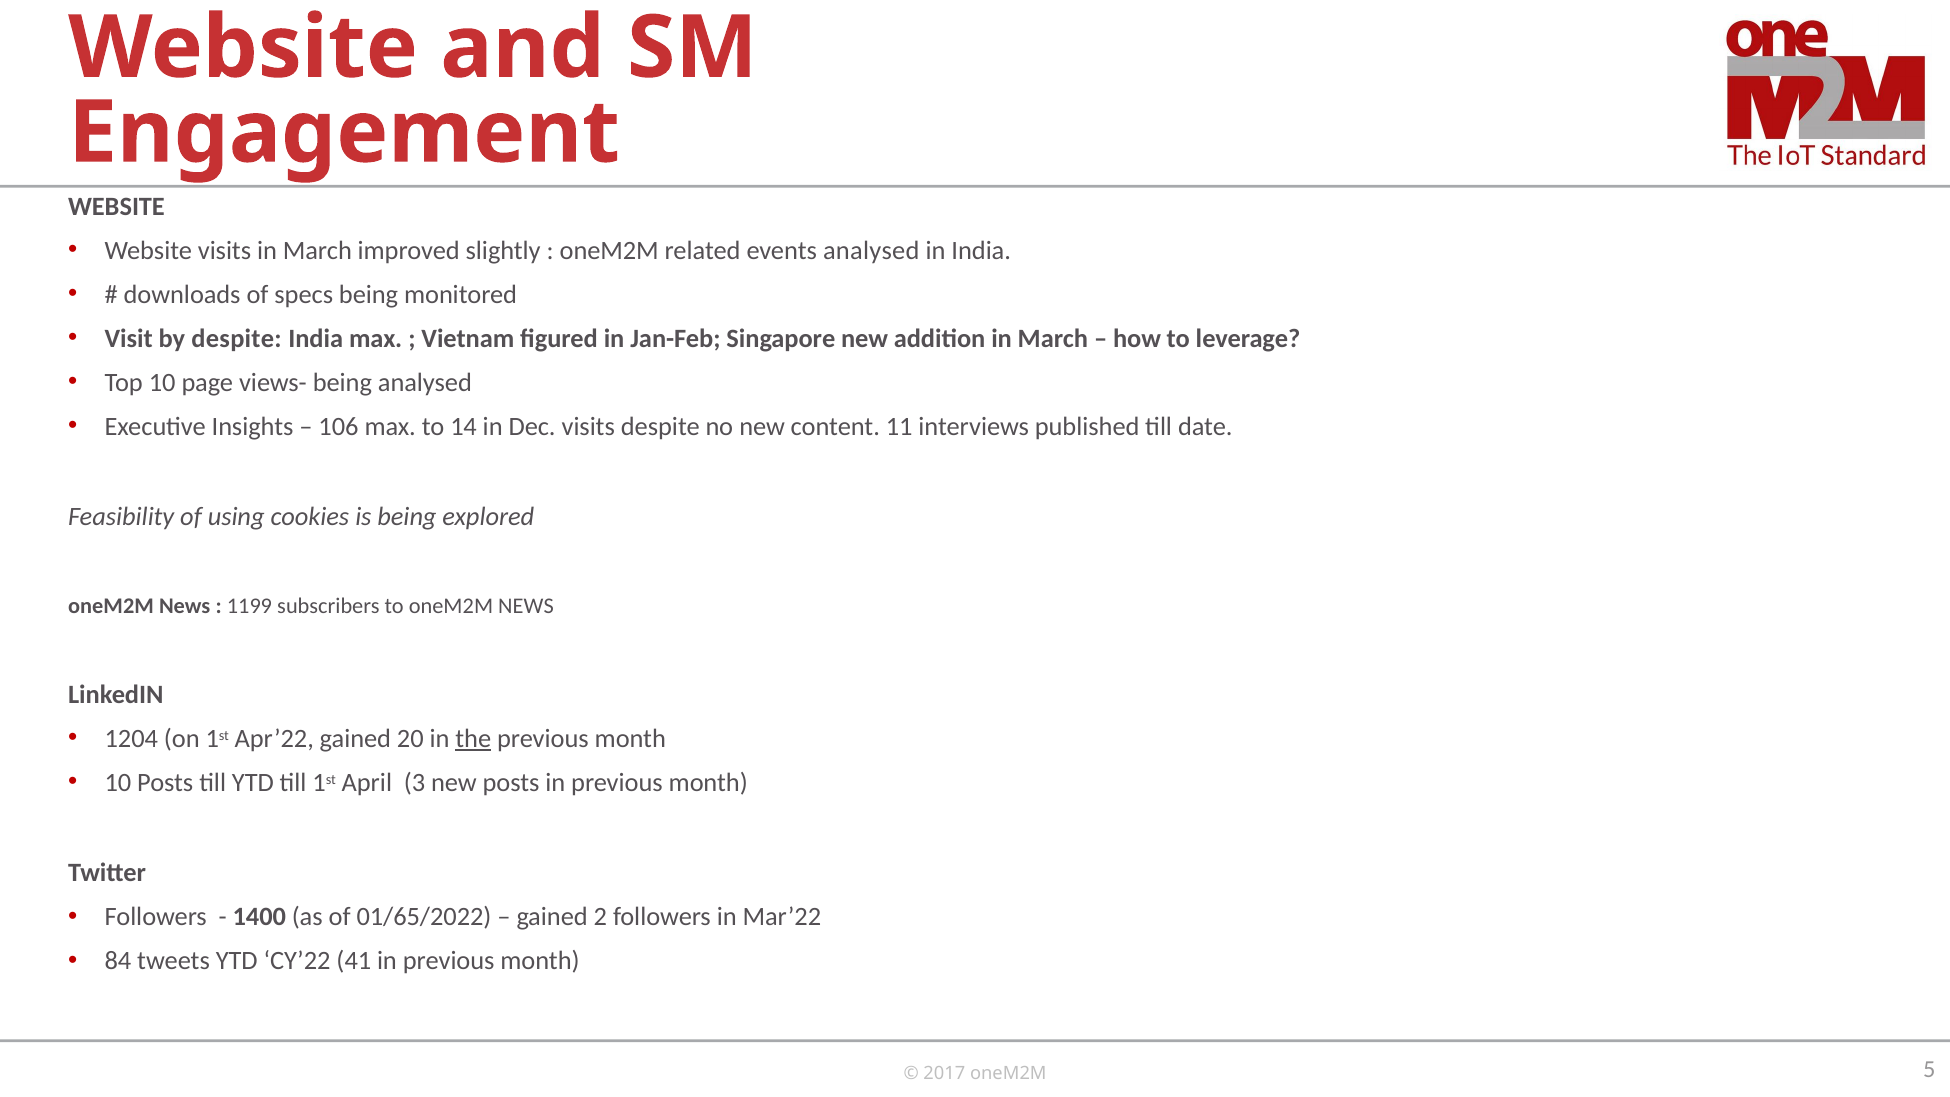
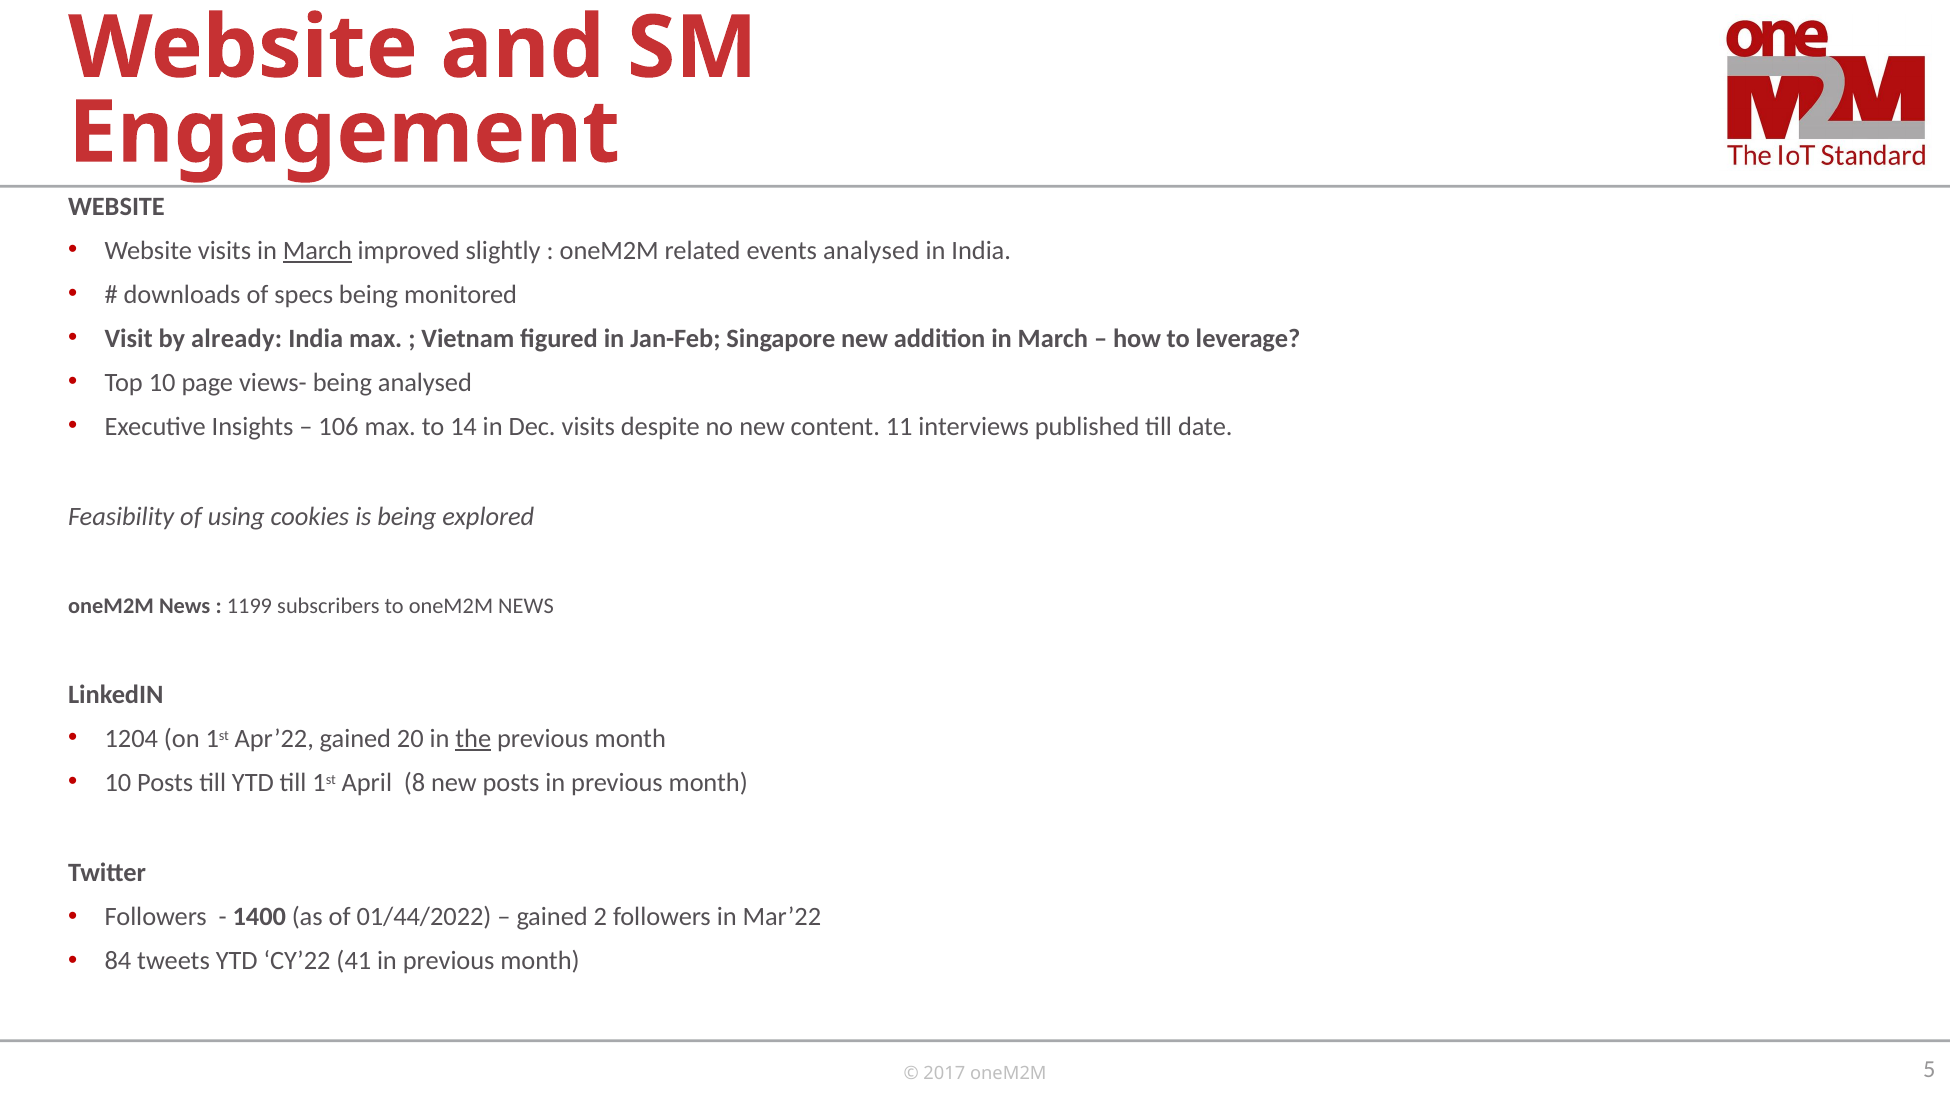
March underline: none -> present (317, 251)
by despite: despite -> already (237, 339)
3: 3 -> 8 (414, 782)
01/65/2022: 01/65/2022 -> 01/44/2022 (424, 917)
